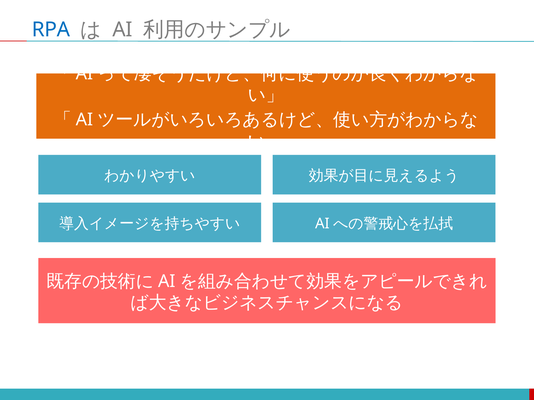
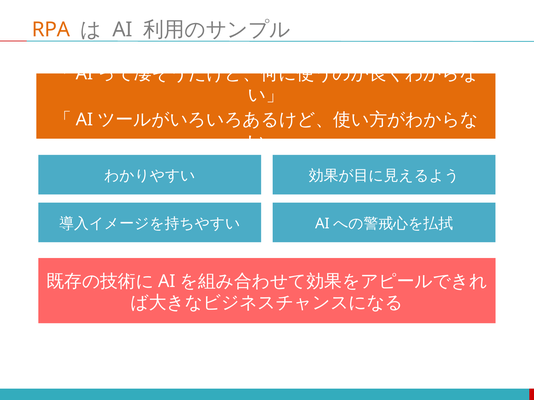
RPA colour: blue -> orange (51, 30)
